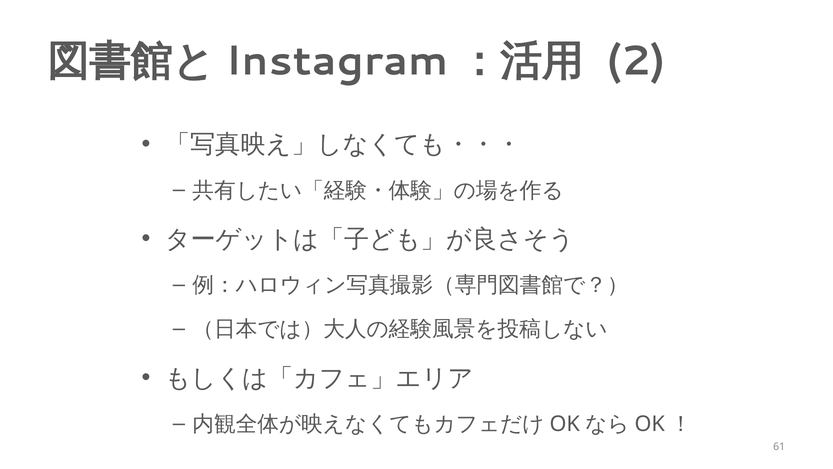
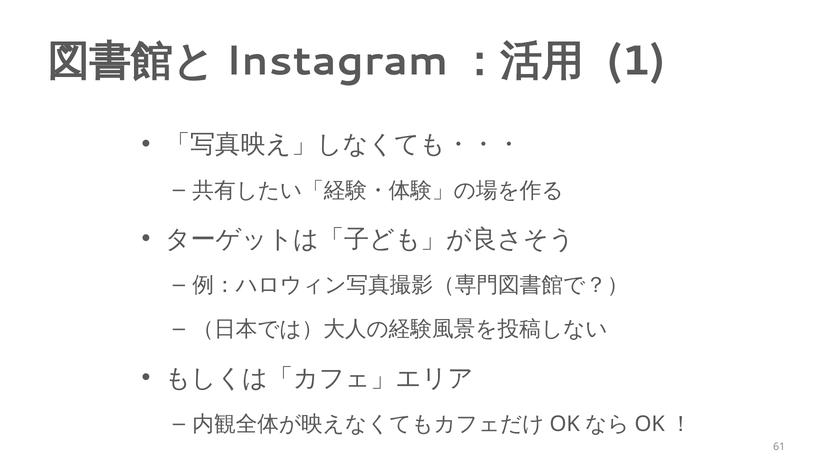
2: 2 -> 1 (636, 61)
